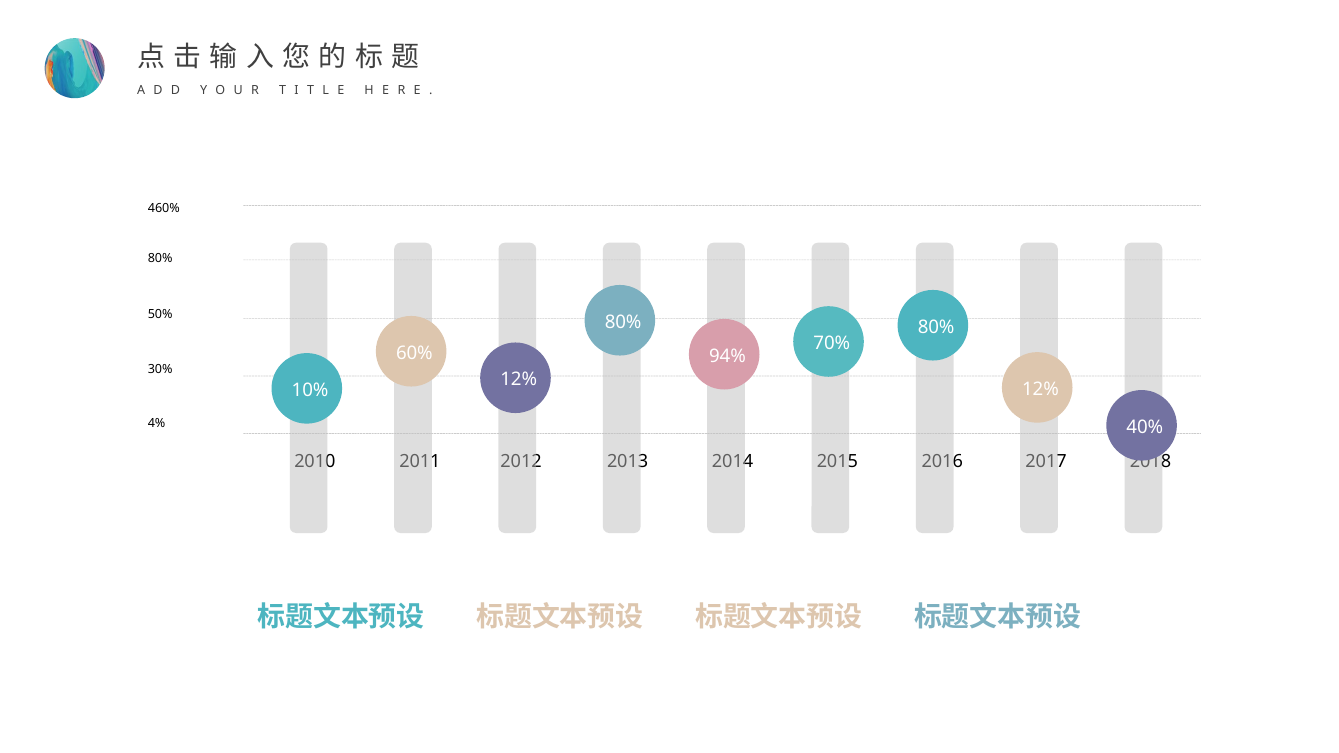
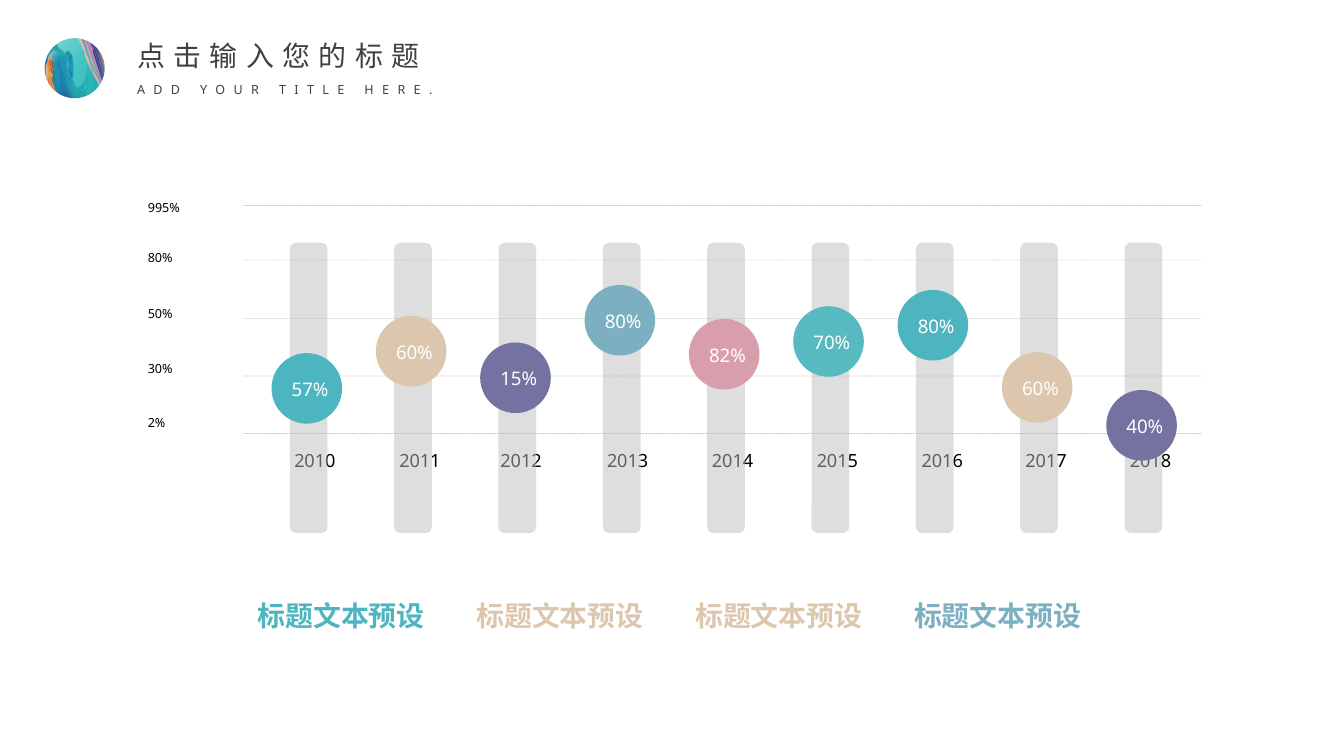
460%: 460% -> 995% (164, 209)
94%: 94% -> 82% (727, 356)
12%: 12% -> 15% (519, 380)
12%: 12% -> 60% (1040, 389)
10%: 10% -> 57% (310, 390)
4%: 4% -> 2% (157, 424)
